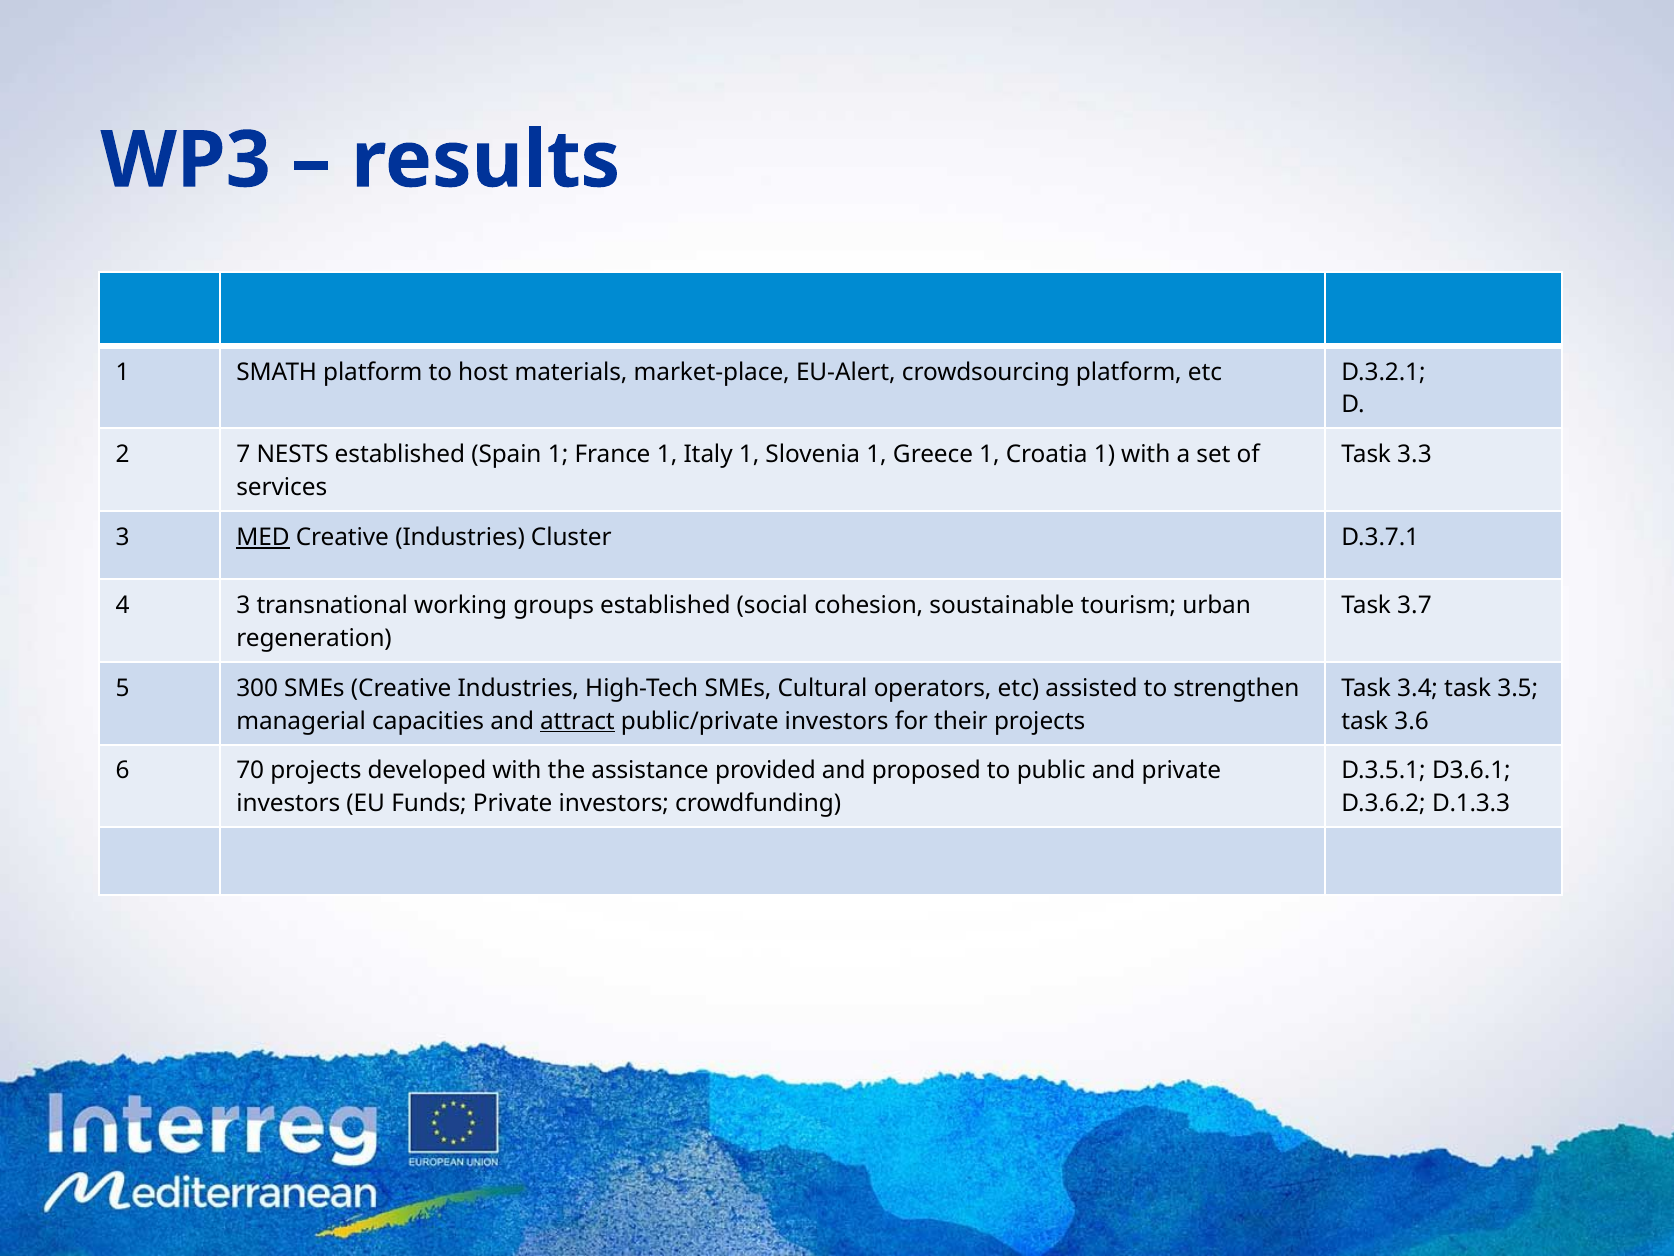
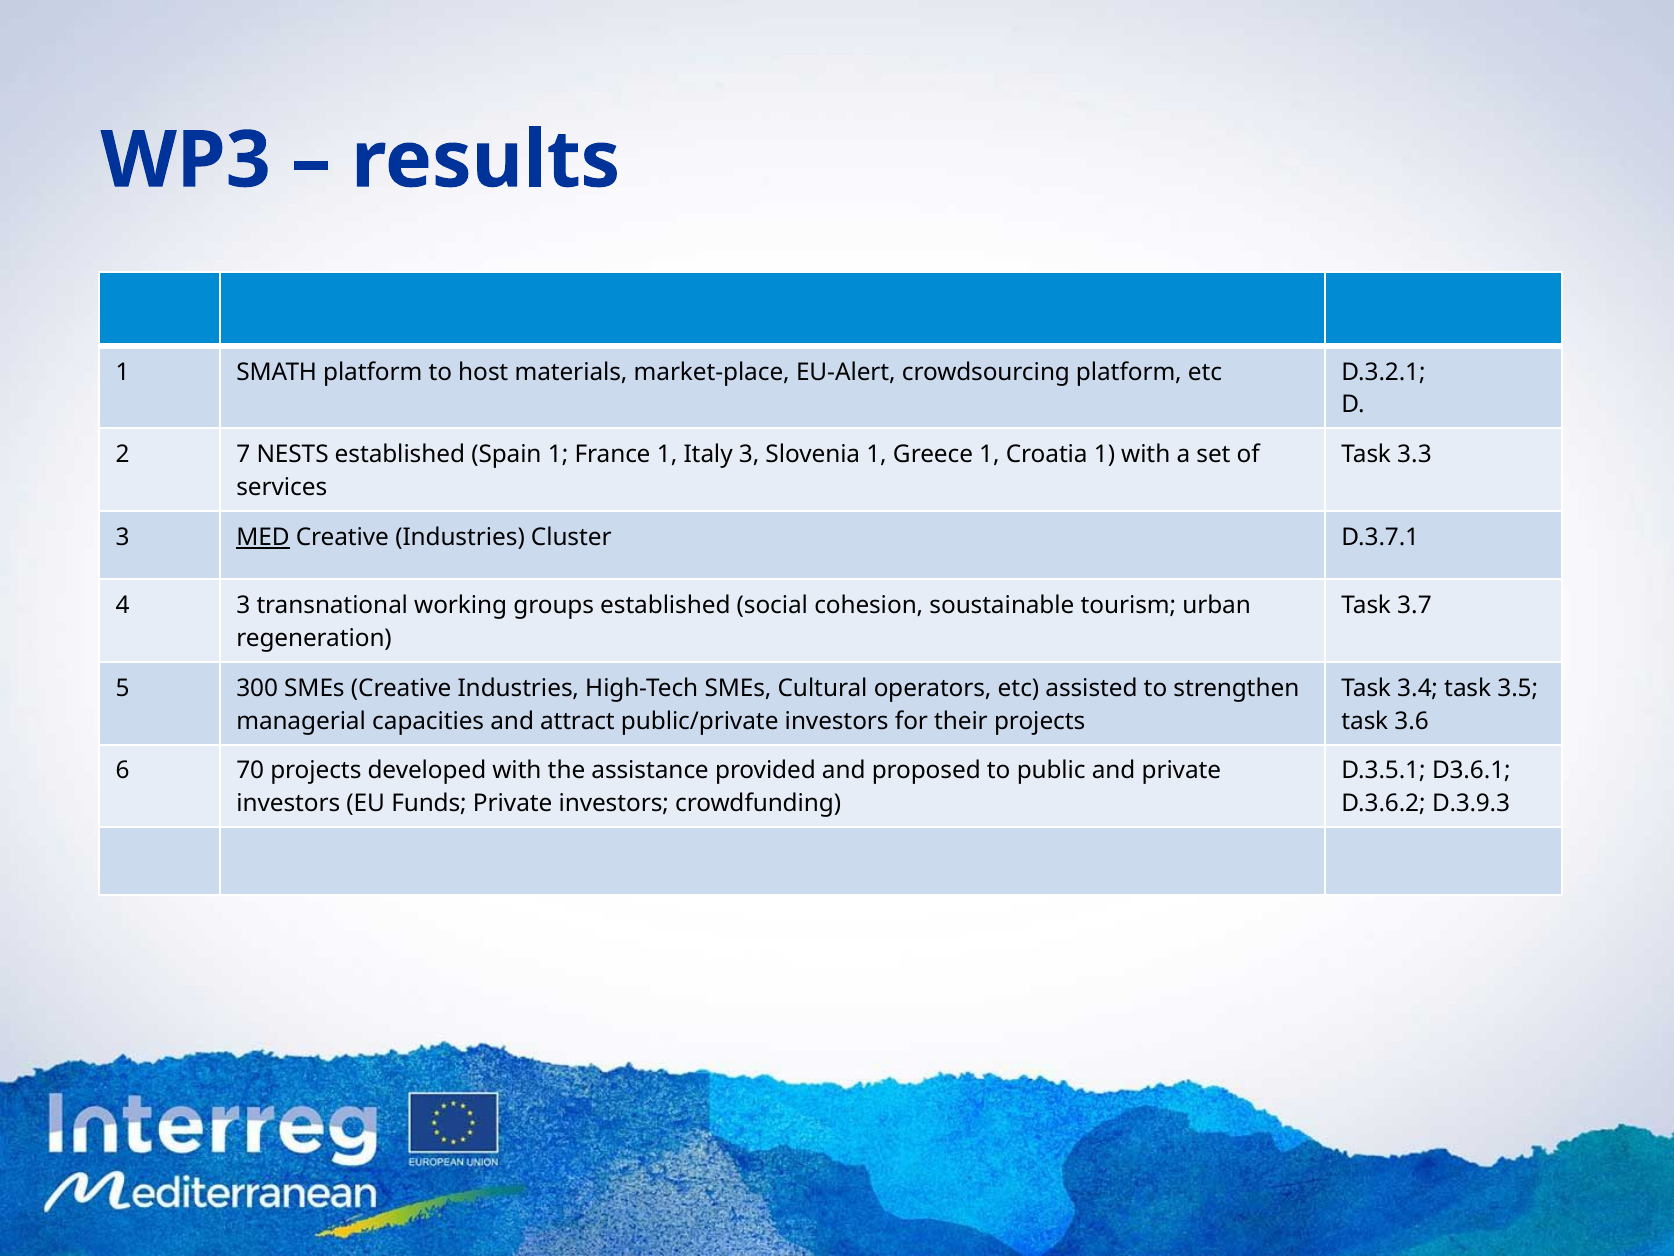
Italy 1: 1 -> 3 (749, 455)
attract underline: present -> none (577, 721)
D.1.3.3: D.1.3.3 -> D.3.9.3 (1471, 804)
